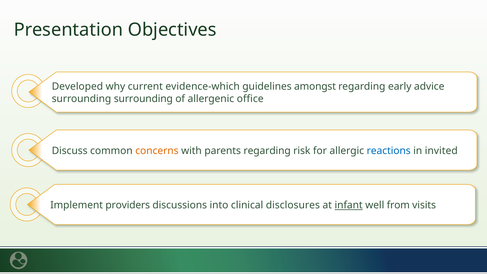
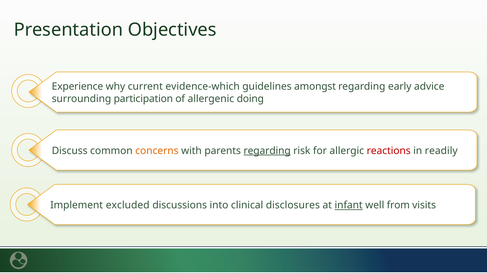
Developed: Developed -> Experience (77, 87)
surrounding surrounding: surrounding -> participation (143, 99)
office: office -> doing (250, 99)
regarding underline: none -> present (267, 151)
reactions colour: blue -> red (389, 151)
invited: invited -> readily (441, 151)
providers: providers -> excluded (128, 205)
